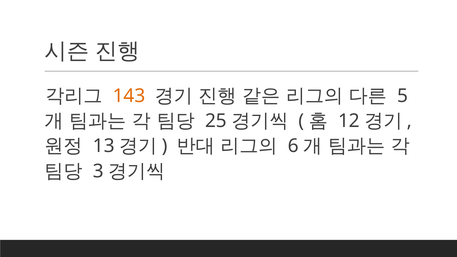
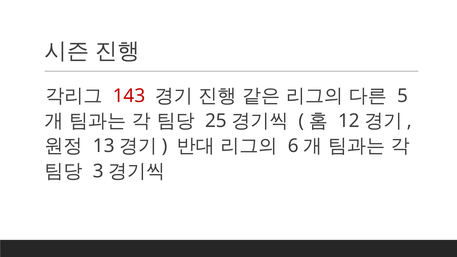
143 colour: orange -> red (129, 96)
